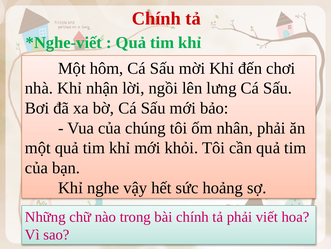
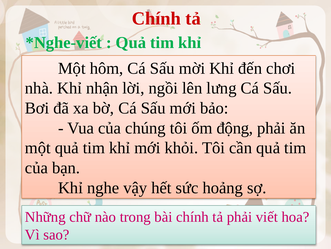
nhân: nhân -> động (235, 128)
